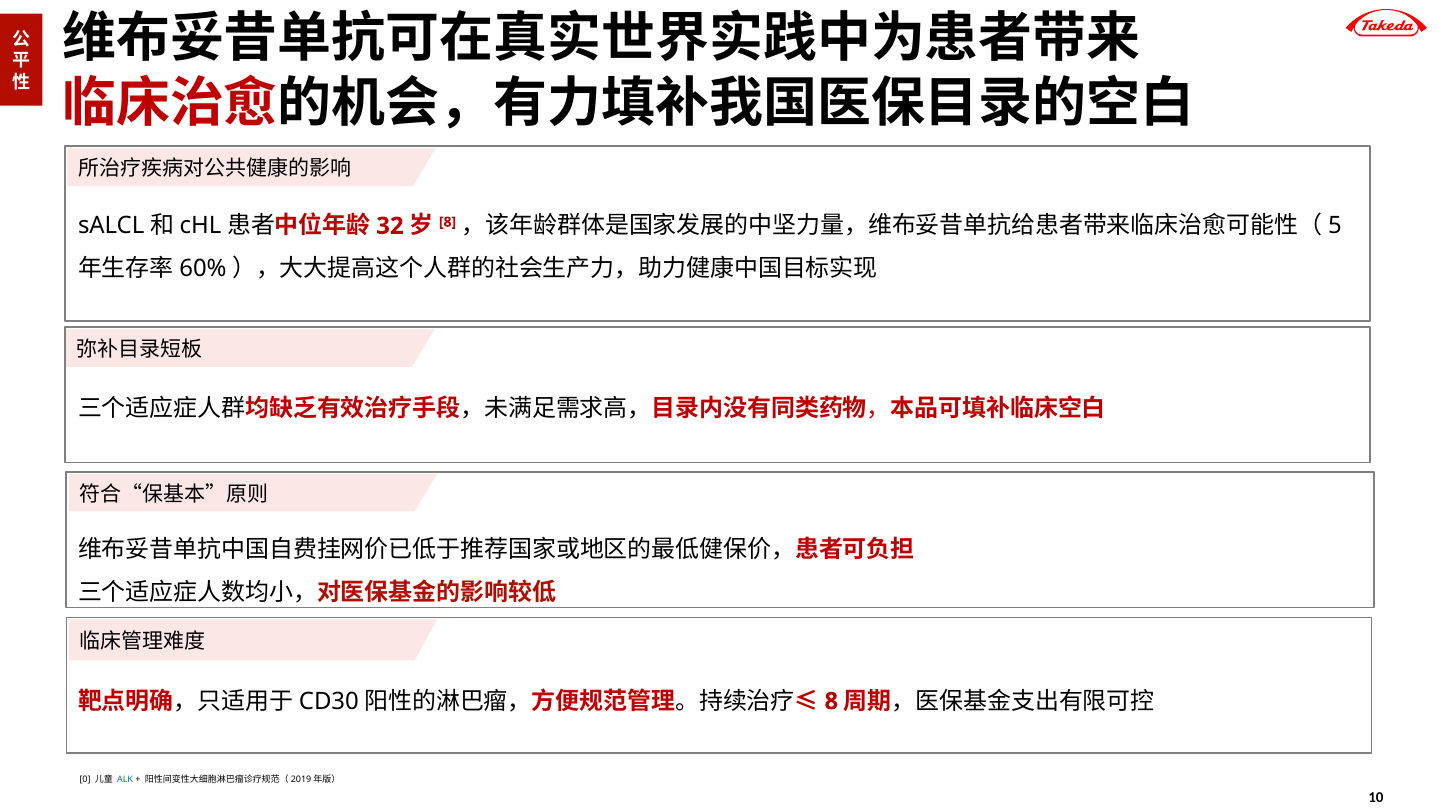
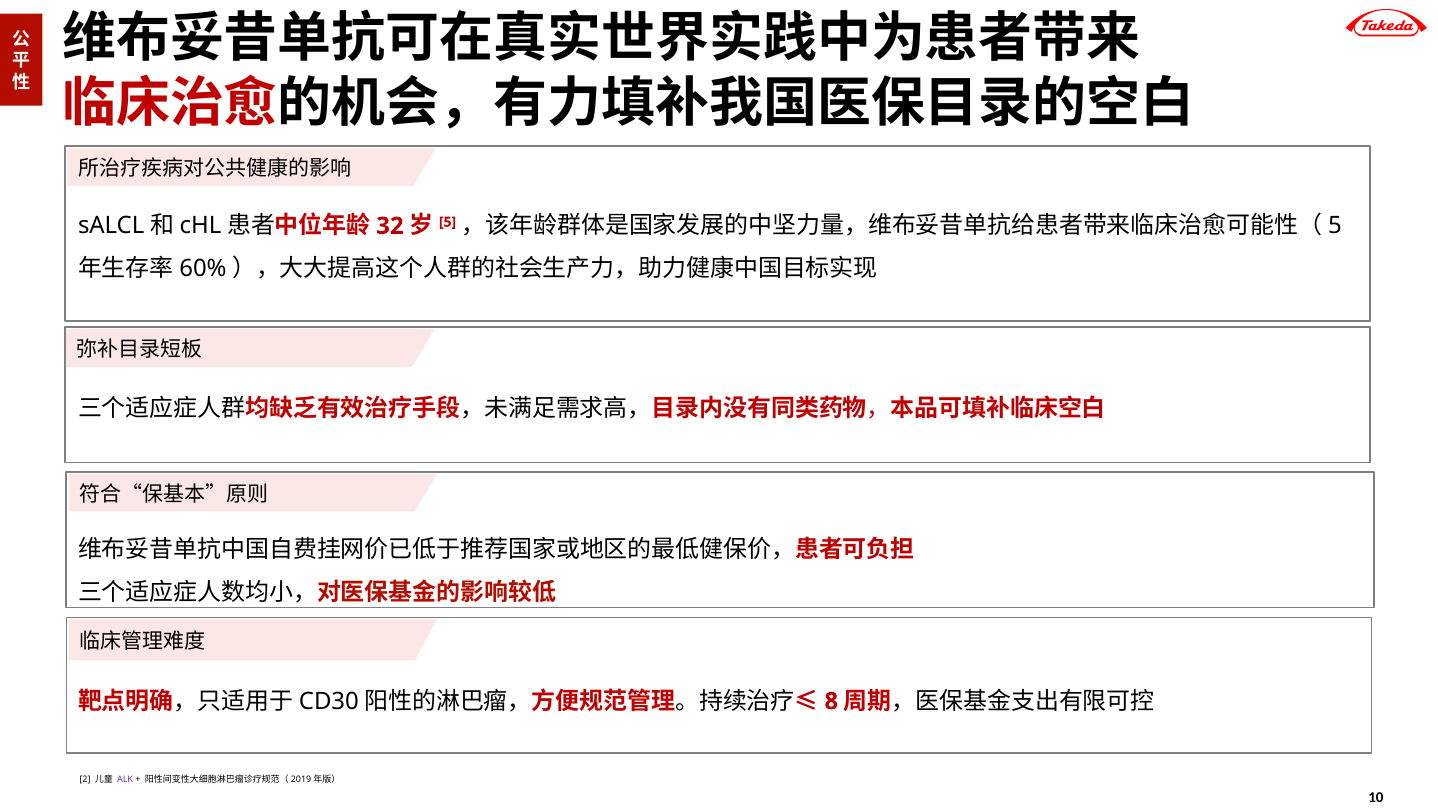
8: 8 -> 5 (448, 222)
0: 0 -> 2 (85, 779)
ALK colour: blue -> purple (125, 779)
